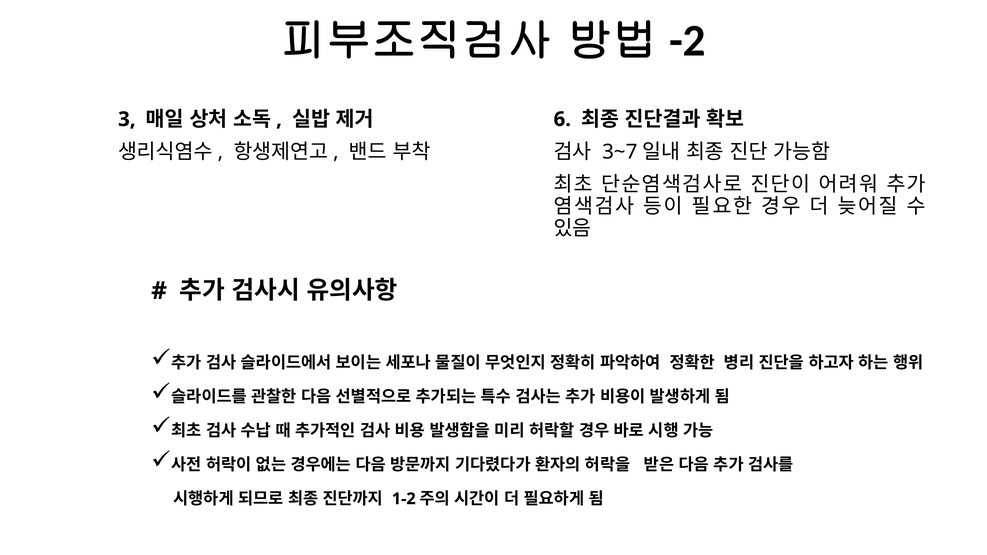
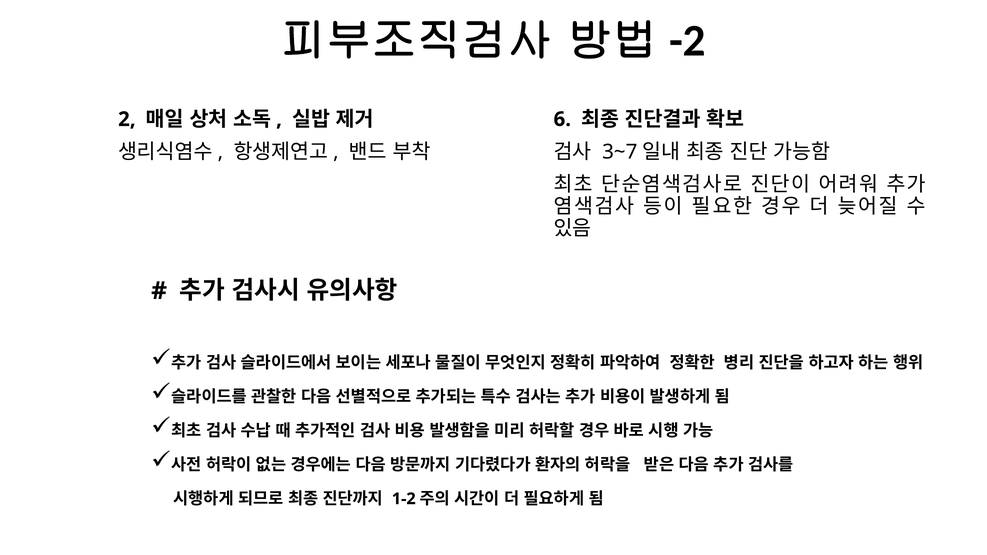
3: 3 -> 2 (127, 119)
